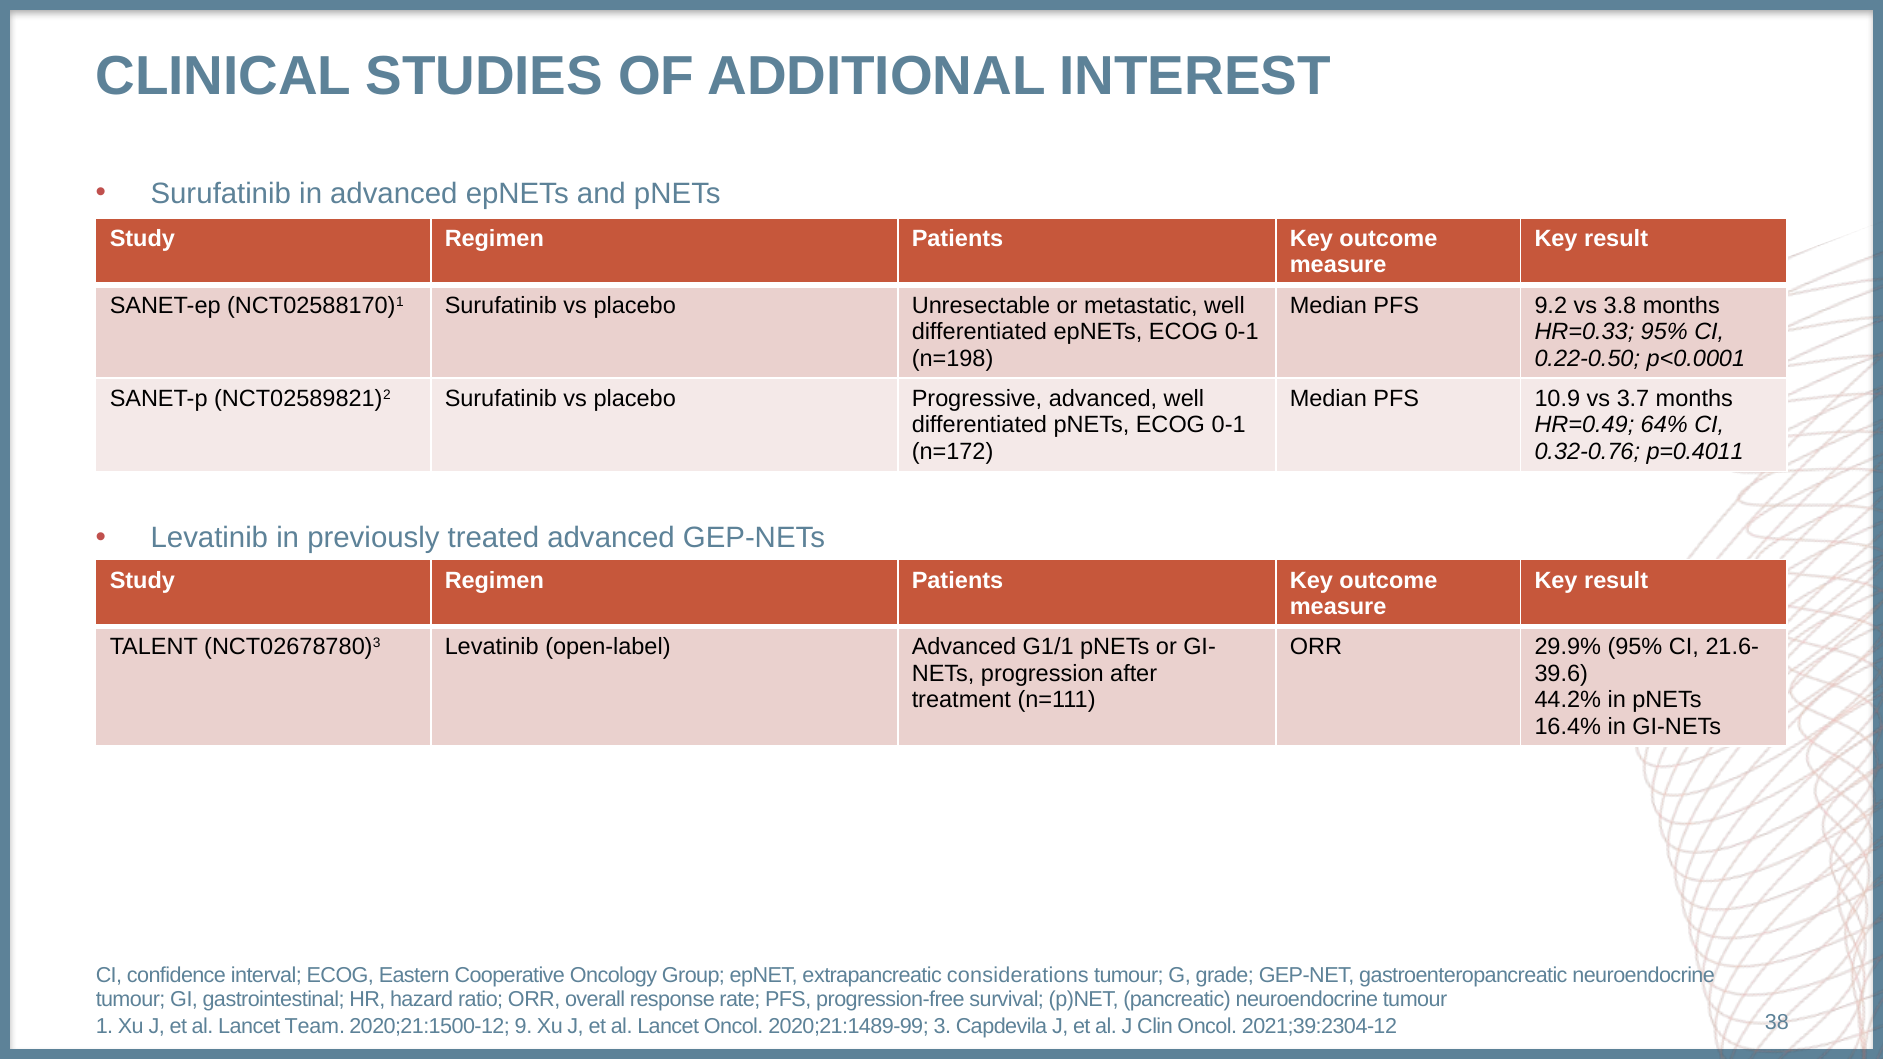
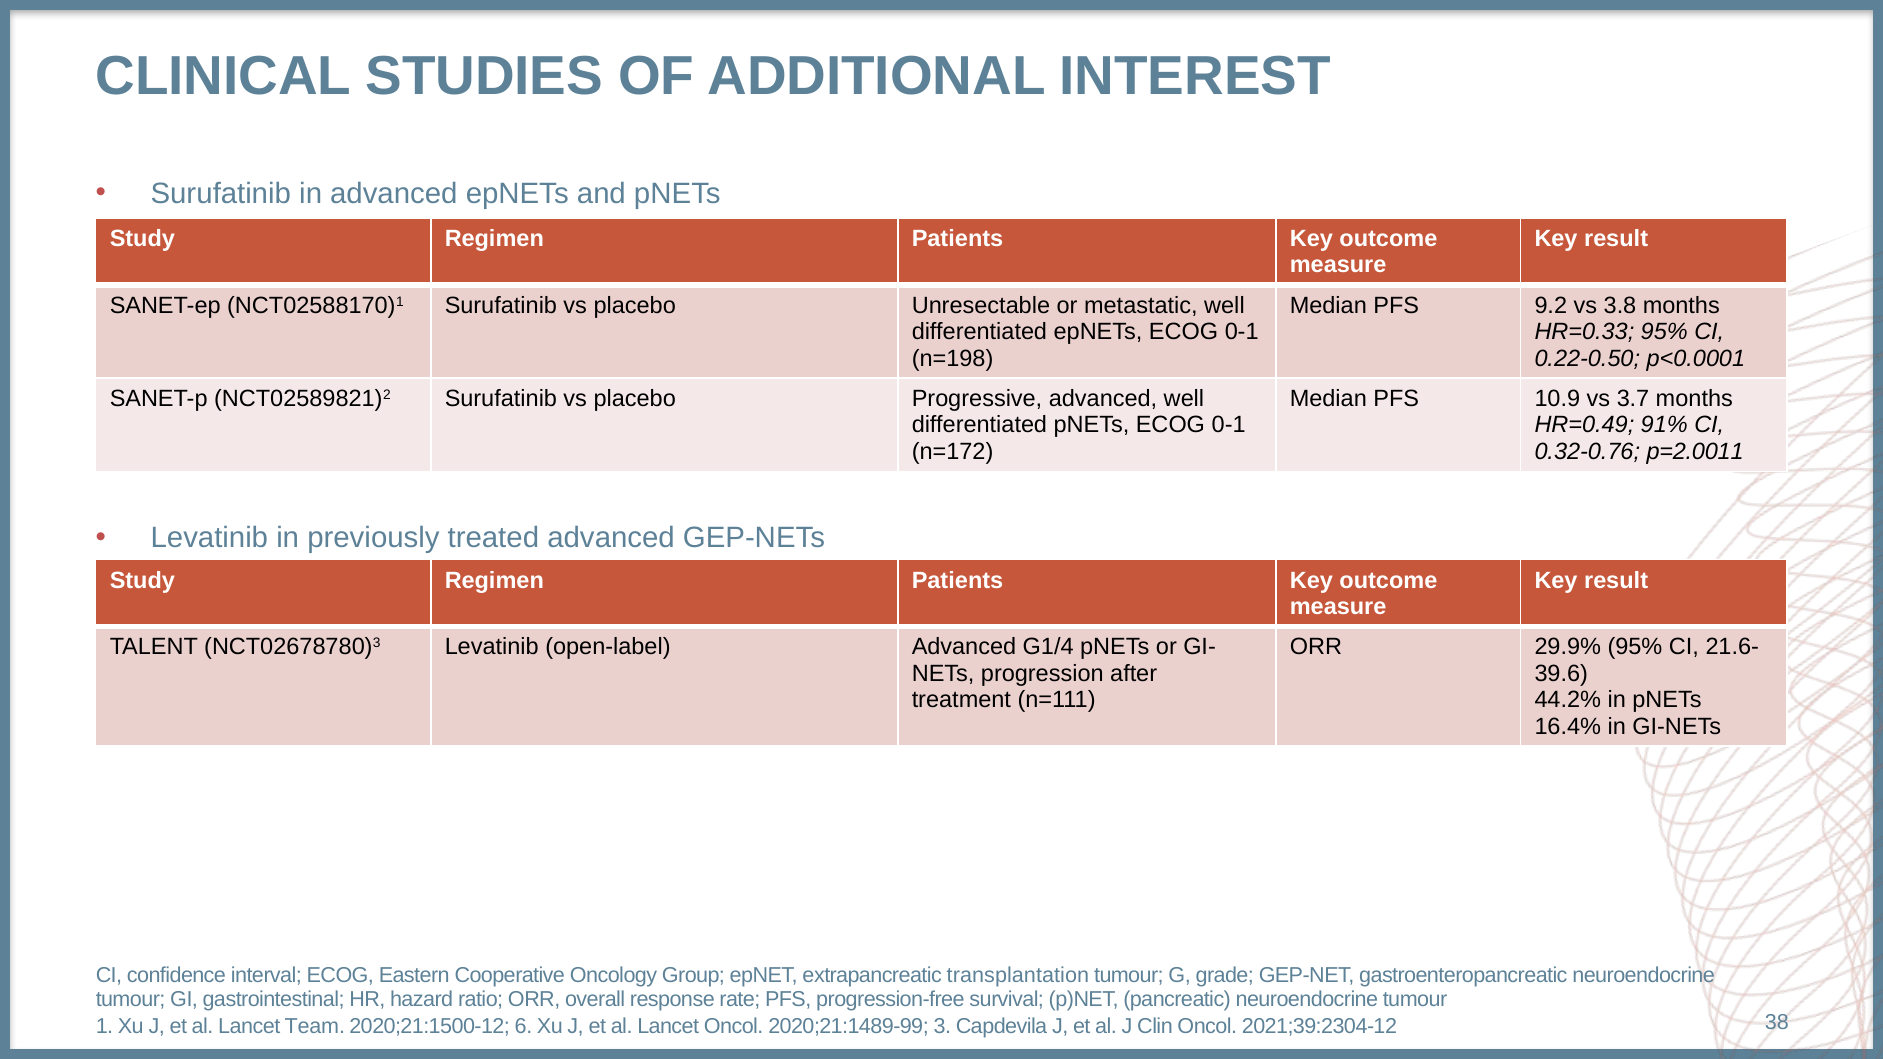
64%: 64% -> 91% (1664, 425)
p=0.4011: p=0.4011 -> p=2.0011 (1695, 452)
G1/1: G1/1 -> G1/4 (1048, 647)
considerations: considerations -> transplantation (1018, 976)
9: 9 -> 6 (523, 1026)
